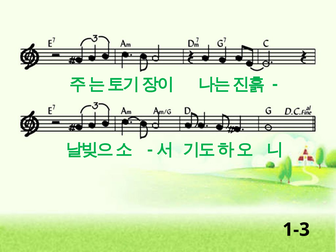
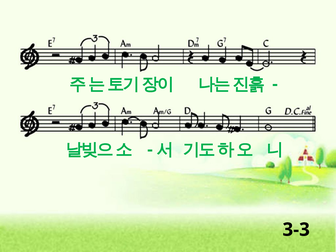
1-3: 1-3 -> 3-3 (296, 230)
